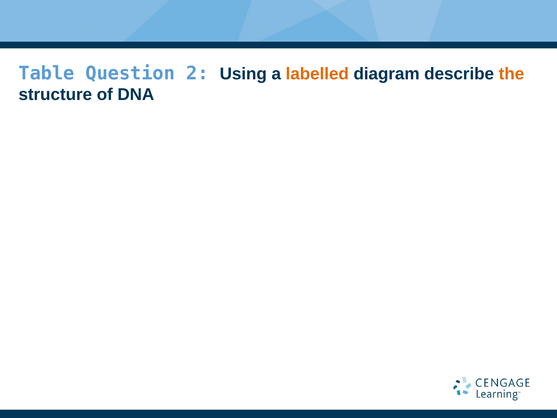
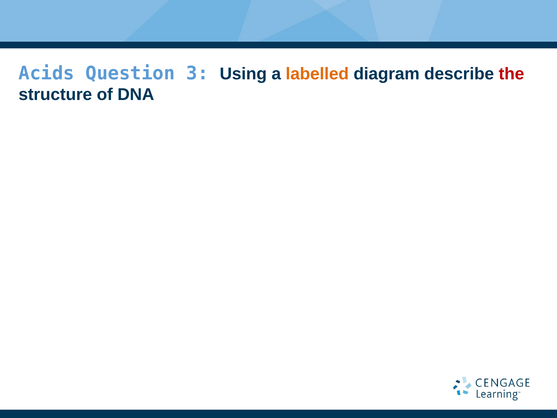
Table: Table -> Acids (46, 73)
2: 2 -> 3 (197, 73)
the colour: orange -> red (511, 74)
